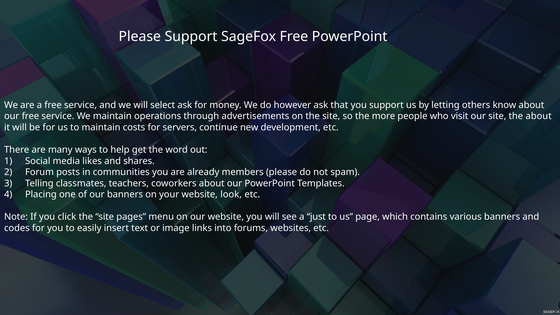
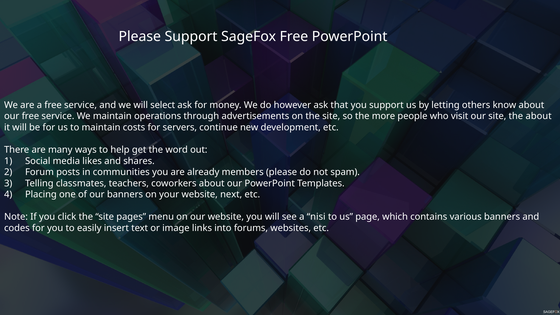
look: look -> next (231, 195)
just: just -> nisi (316, 217)
